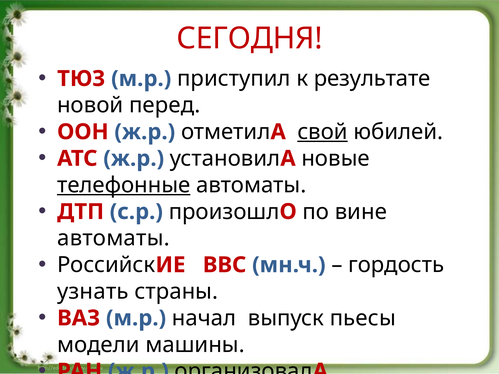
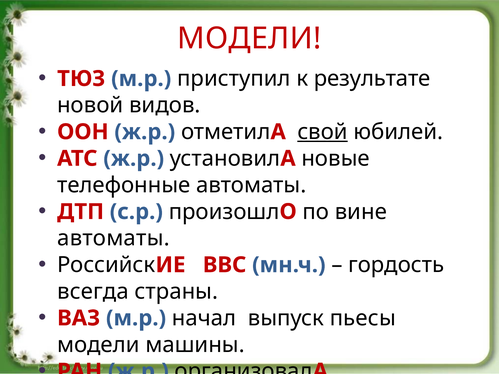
СЕГОДНЯ: СЕГОДНЯ -> МОДЕЛИ (249, 38)
перед: перед -> видов (165, 105)
телефонные underline: present -> none (124, 185)
узнать: узнать -> всегда (93, 292)
